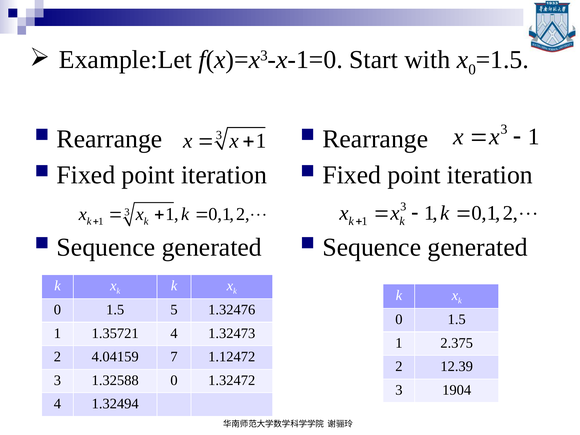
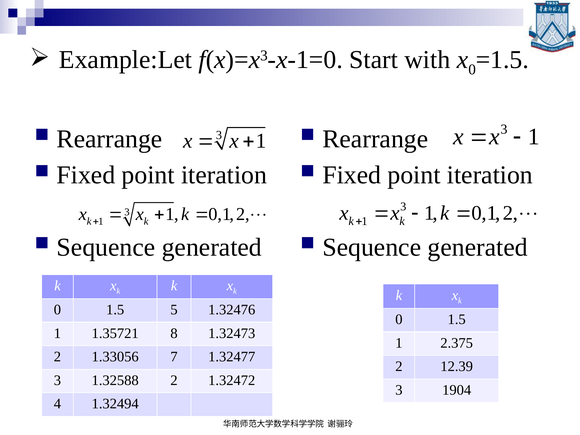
1.35721 4: 4 -> 8 (174, 333)
4.04159: 4.04159 -> 1.33056 (115, 357)
1.12472: 1.12472 -> 1.32477 (232, 357)
1.32588 0: 0 -> 2 (174, 380)
